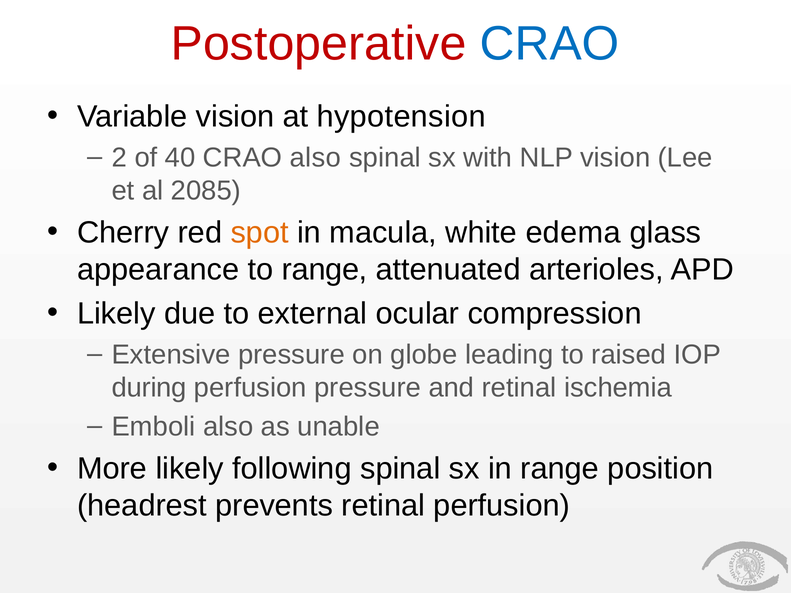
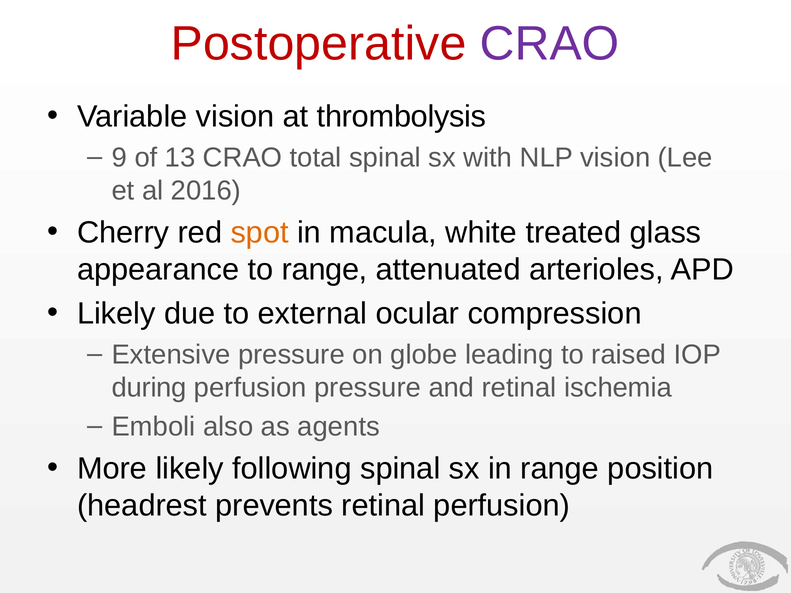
CRAO colour: blue -> purple (550, 44)
hypotension: hypotension -> thrombolysis (402, 117)
2: 2 -> 9 (119, 158)
40: 40 -> 13 (180, 158)
CRAO also: also -> total (316, 158)
2085: 2085 -> 2016 (206, 191)
edema: edema -> treated (573, 233)
unable: unable -> agents (339, 427)
